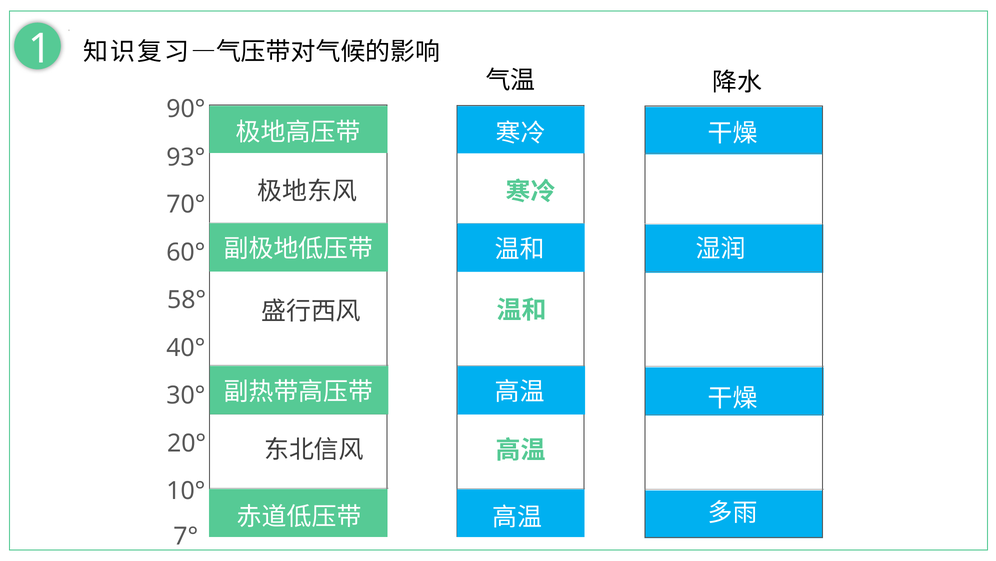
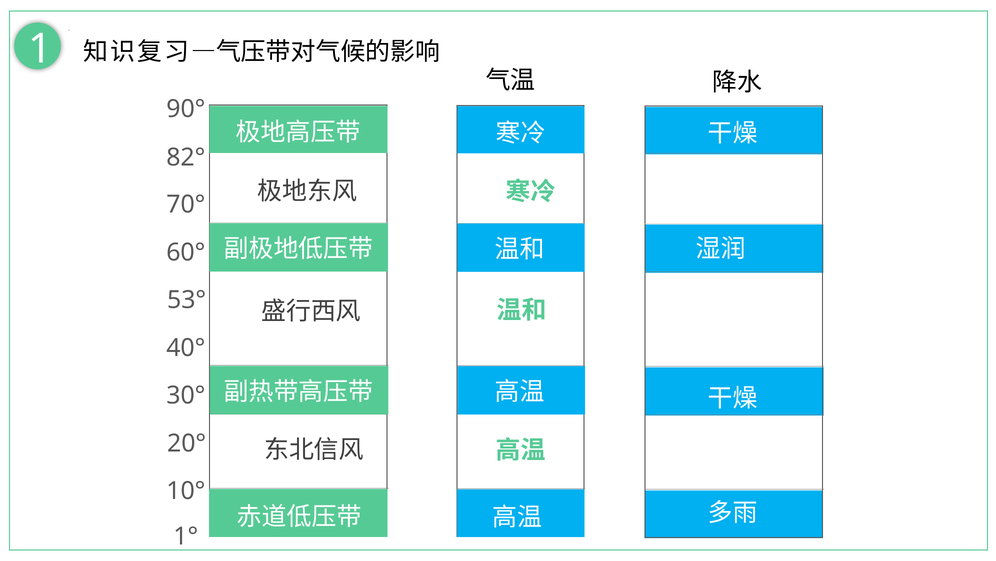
93°: 93° -> 82° (186, 157)
58°: 58° -> 53° (187, 300)
7°: 7° -> 1° (186, 536)
